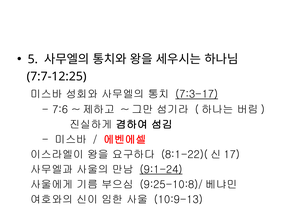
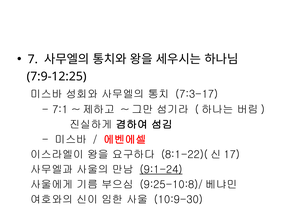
5: 5 -> 7 (33, 60)
7:7-12:25: 7:7-12:25 -> 7:9-12:25 (57, 77)
7:3-17 underline: present -> none (197, 95)
7:6: 7:6 -> 7:1 (60, 110)
10:9-13: 10:9-13 -> 10:9-30 (178, 200)
